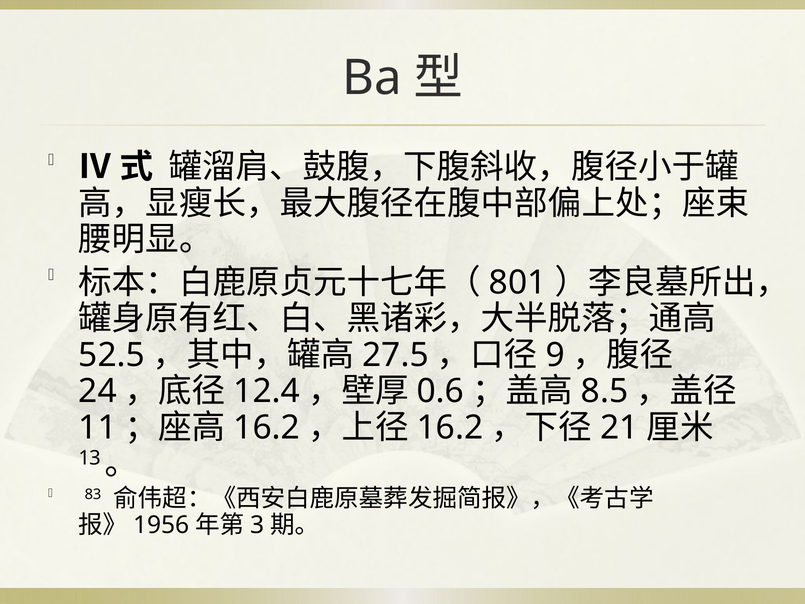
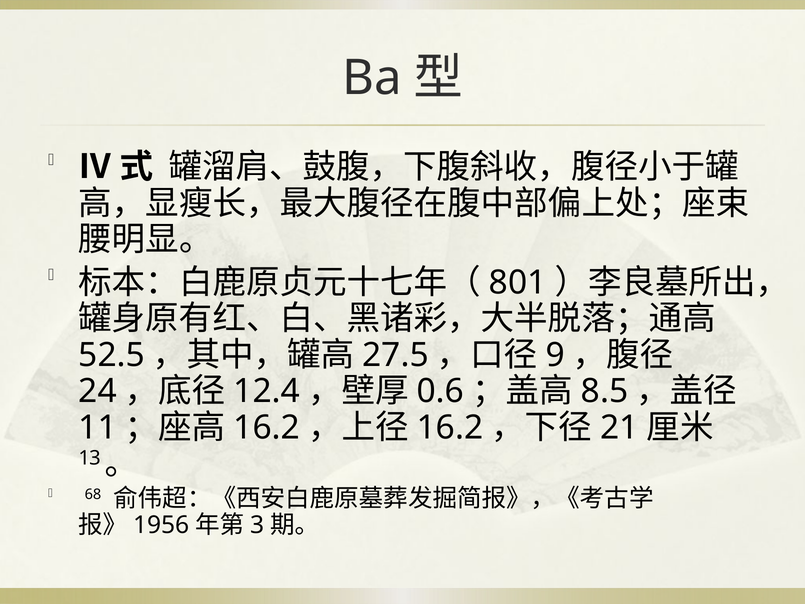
83: 83 -> 68 (93, 494)
